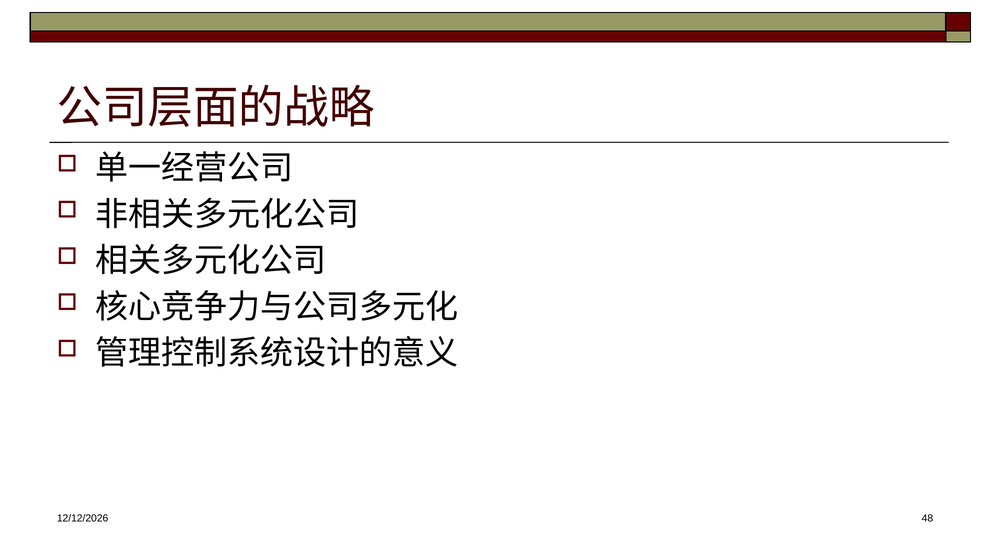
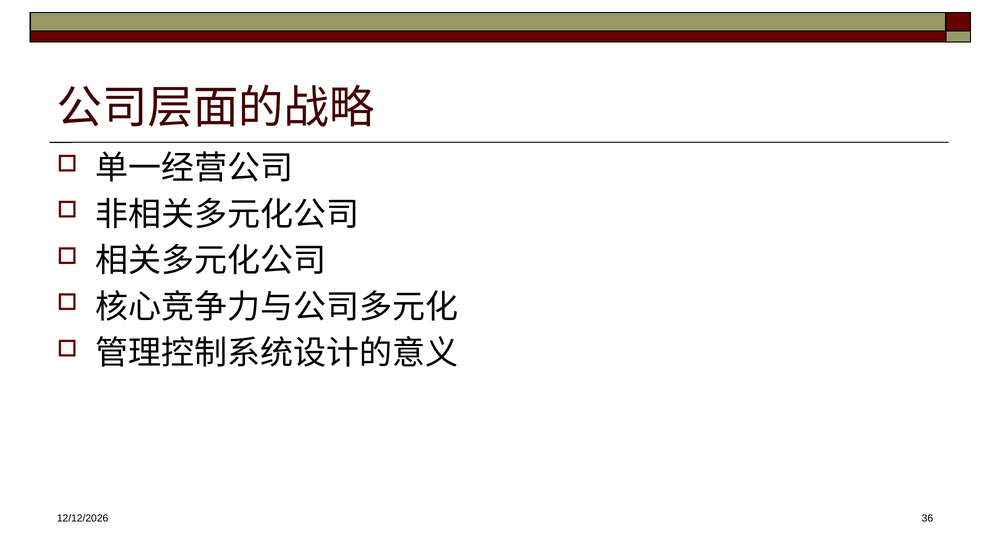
48: 48 -> 36 (927, 518)
